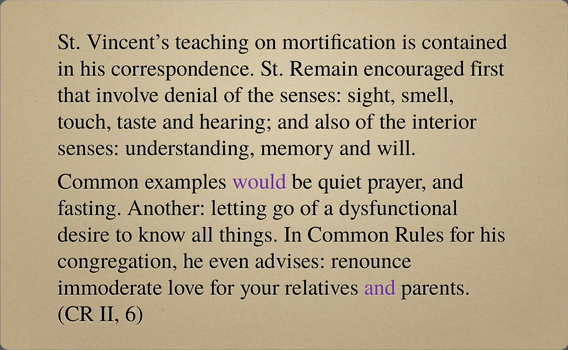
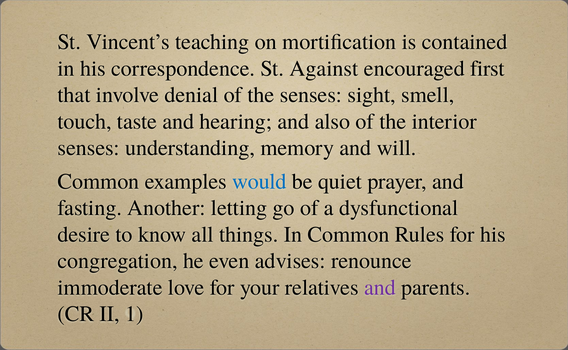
Remain: Remain -> Against (324, 68)
would colour: purple -> blue (259, 181)
6: 6 -> 1 (134, 313)
